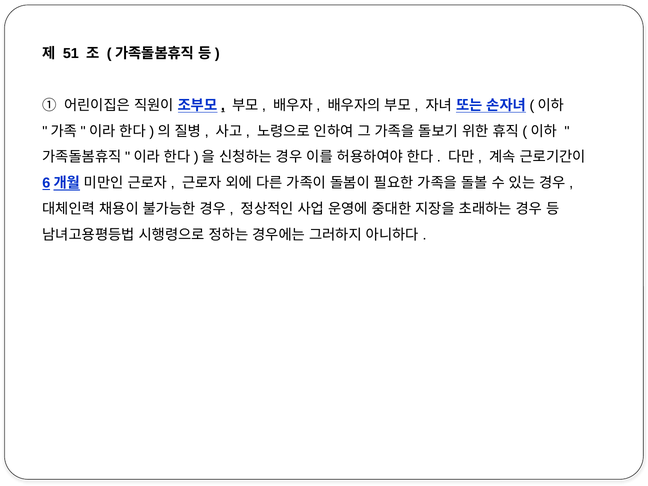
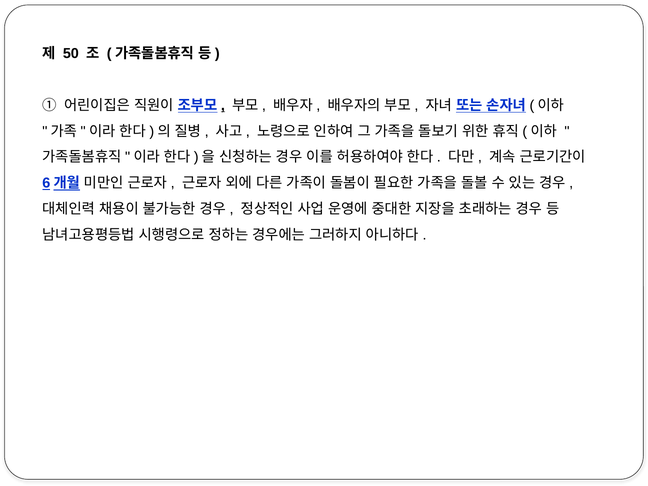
51: 51 -> 50 (71, 54)
